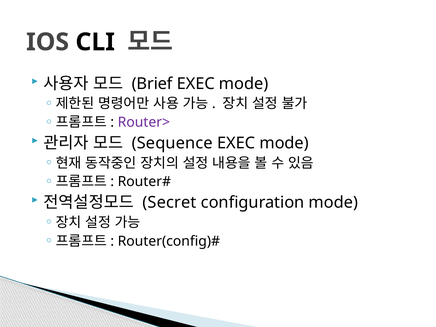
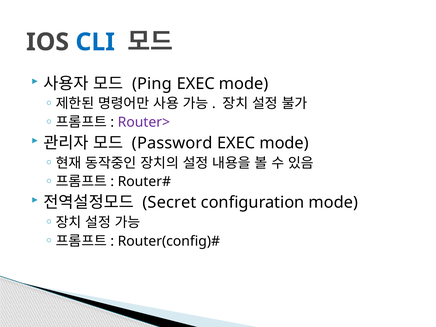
CLI colour: black -> blue (95, 42)
Brief: Brief -> Ping (152, 84)
Sequence: Sequence -> Password (172, 143)
